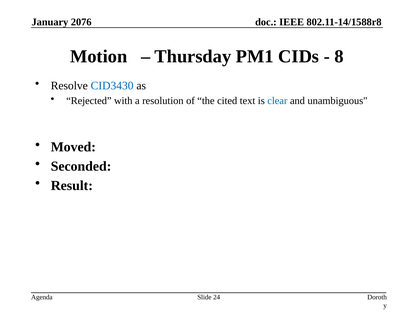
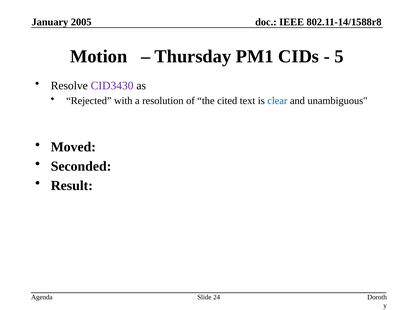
2076: 2076 -> 2005 (81, 22)
8: 8 -> 5 (339, 56)
CID3430 colour: blue -> purple (112, 86)
